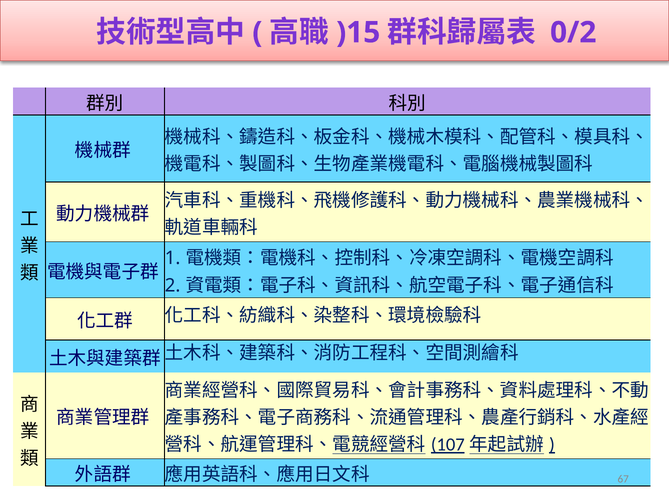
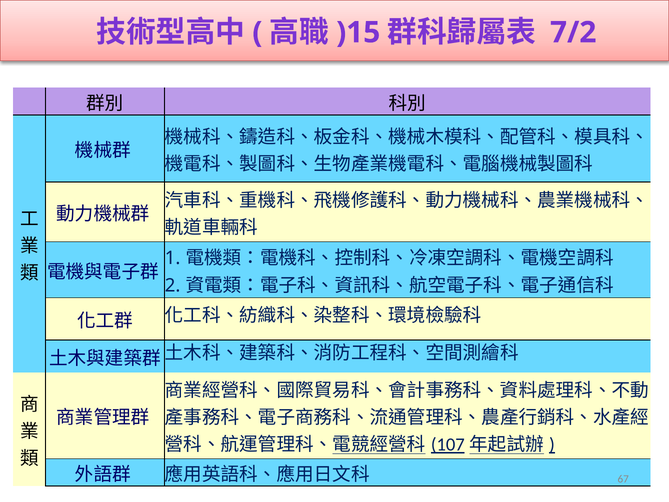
0/2: 0/2 -> 7/2 (573, 32)
